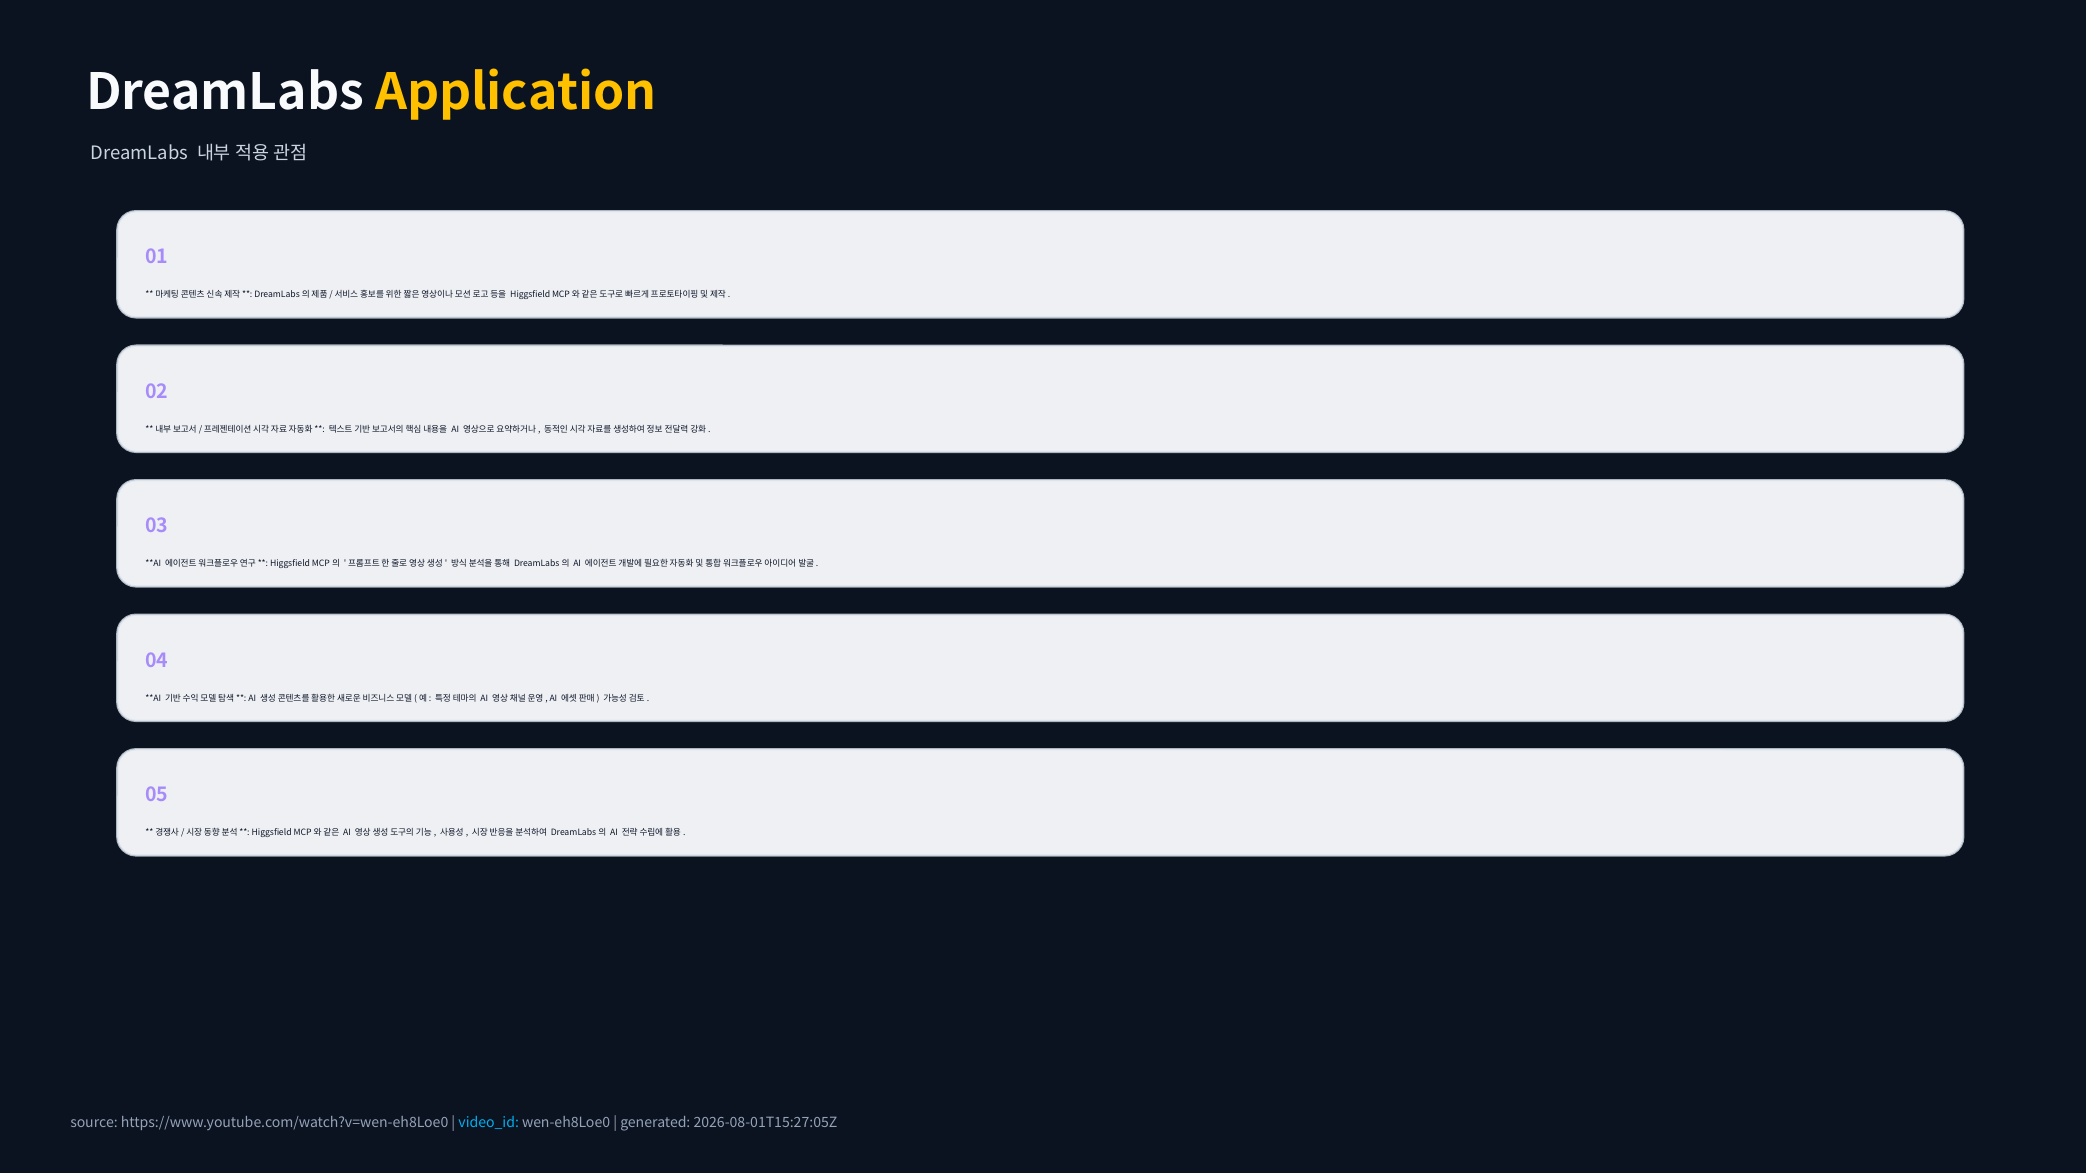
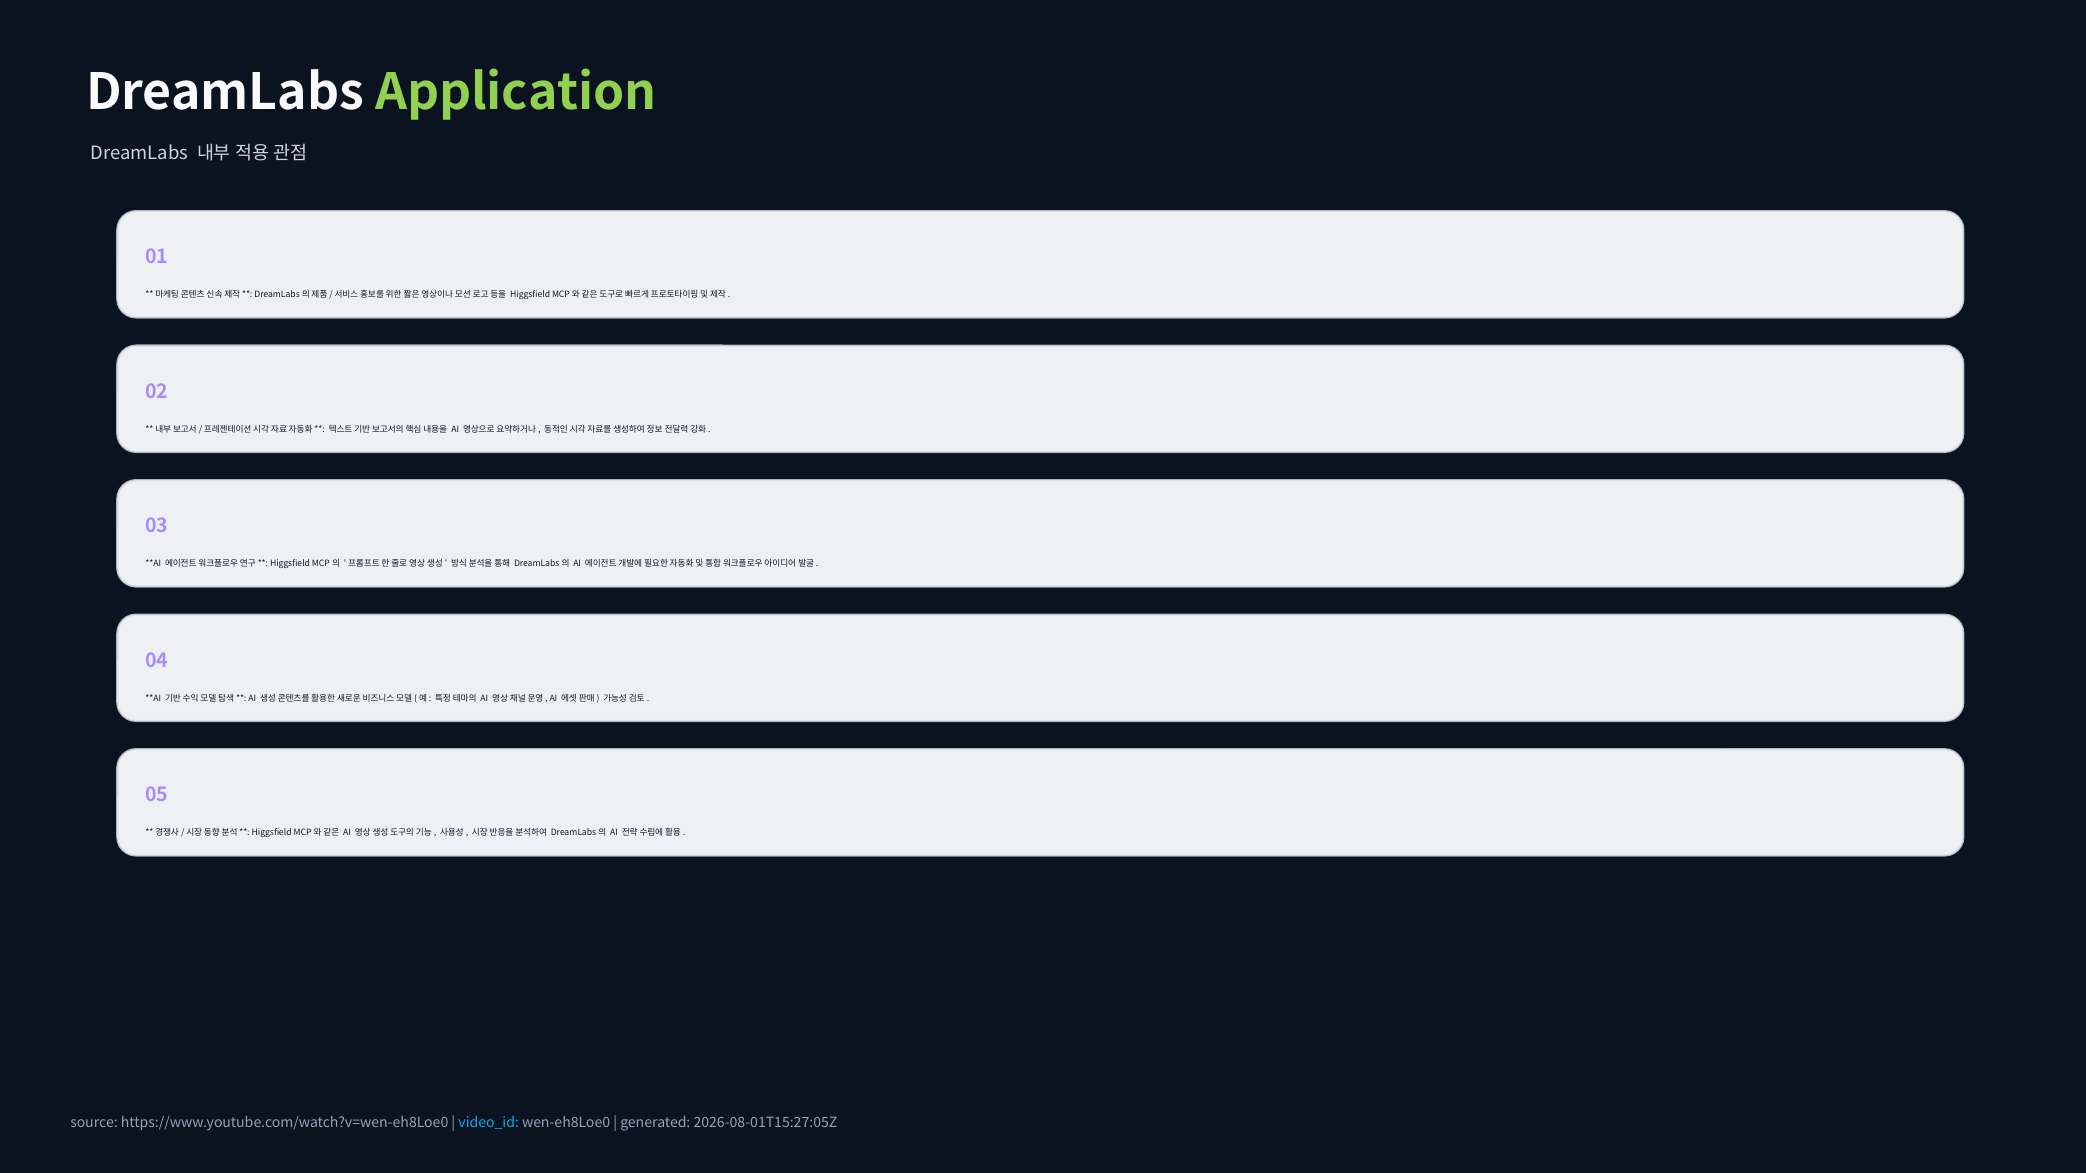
Application colour: yellow -> light green (516, 93)
